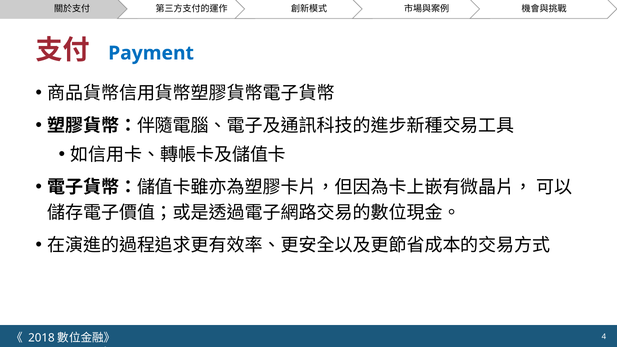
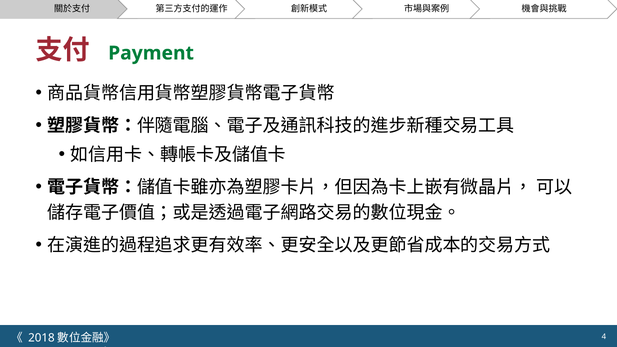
Payment colour: blue -> green (151, 53)
